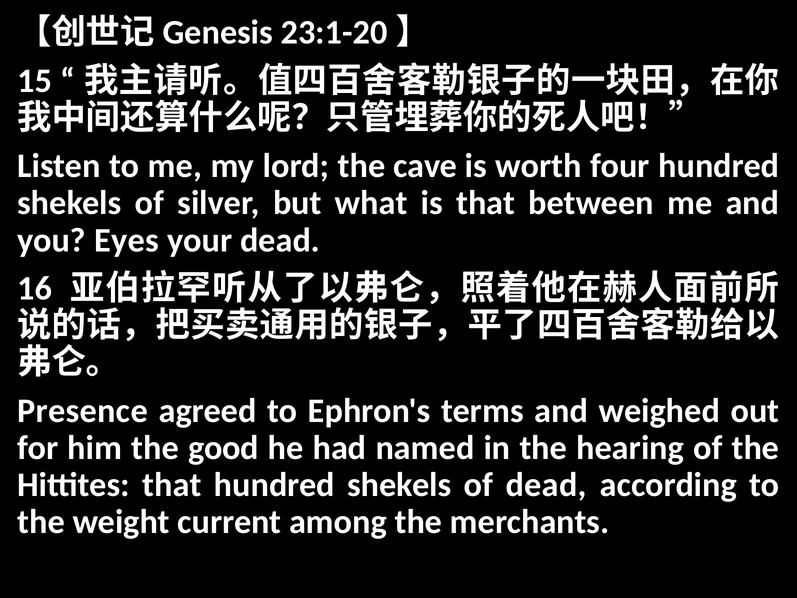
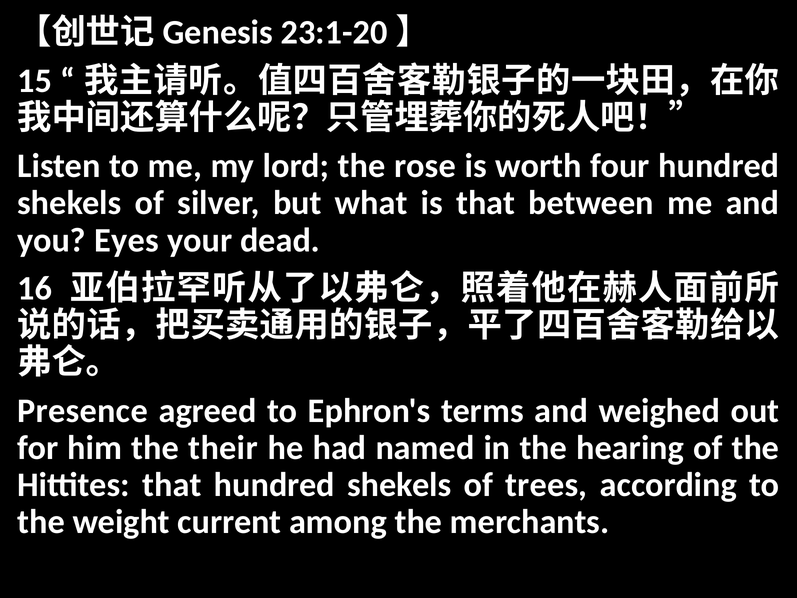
cave: cave -> rose (425, 166)
good: good -> their (223, 448)
of dead: dead -> trees (546, 485)
